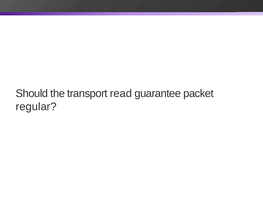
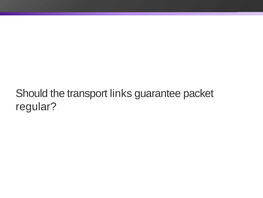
read: read -> links (121, 93)
